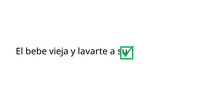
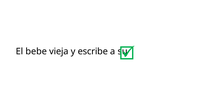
lavarte: lavarte -> escribe (93, 51)
